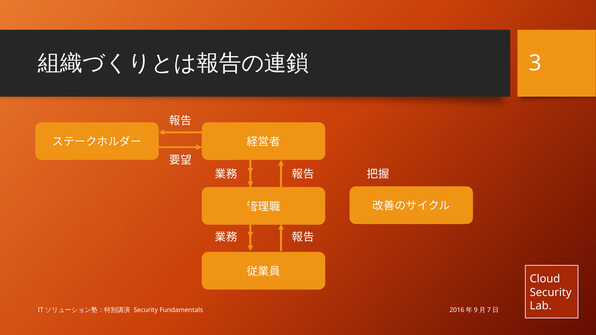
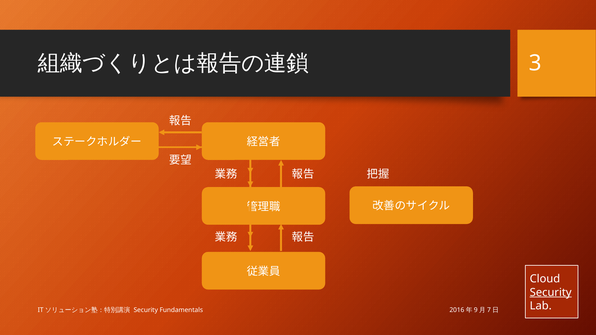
Security underline: none -> present (551, 293)
